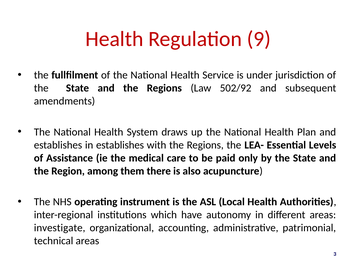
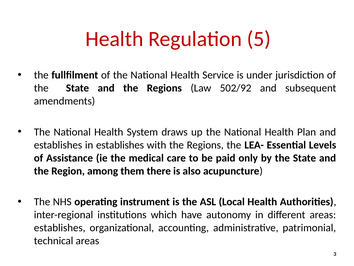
9: 9 -> 5 (259, 39)
investigate: investigate -> establishes (60, 227)
